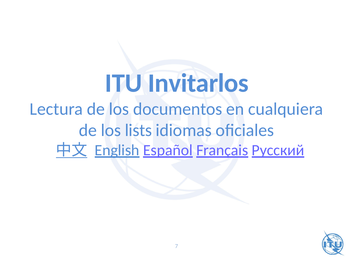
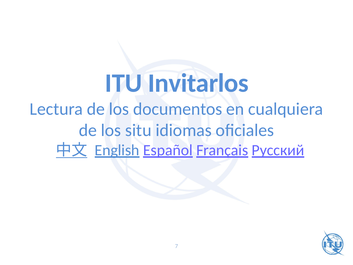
lists: lists -> situ (138, 130)
